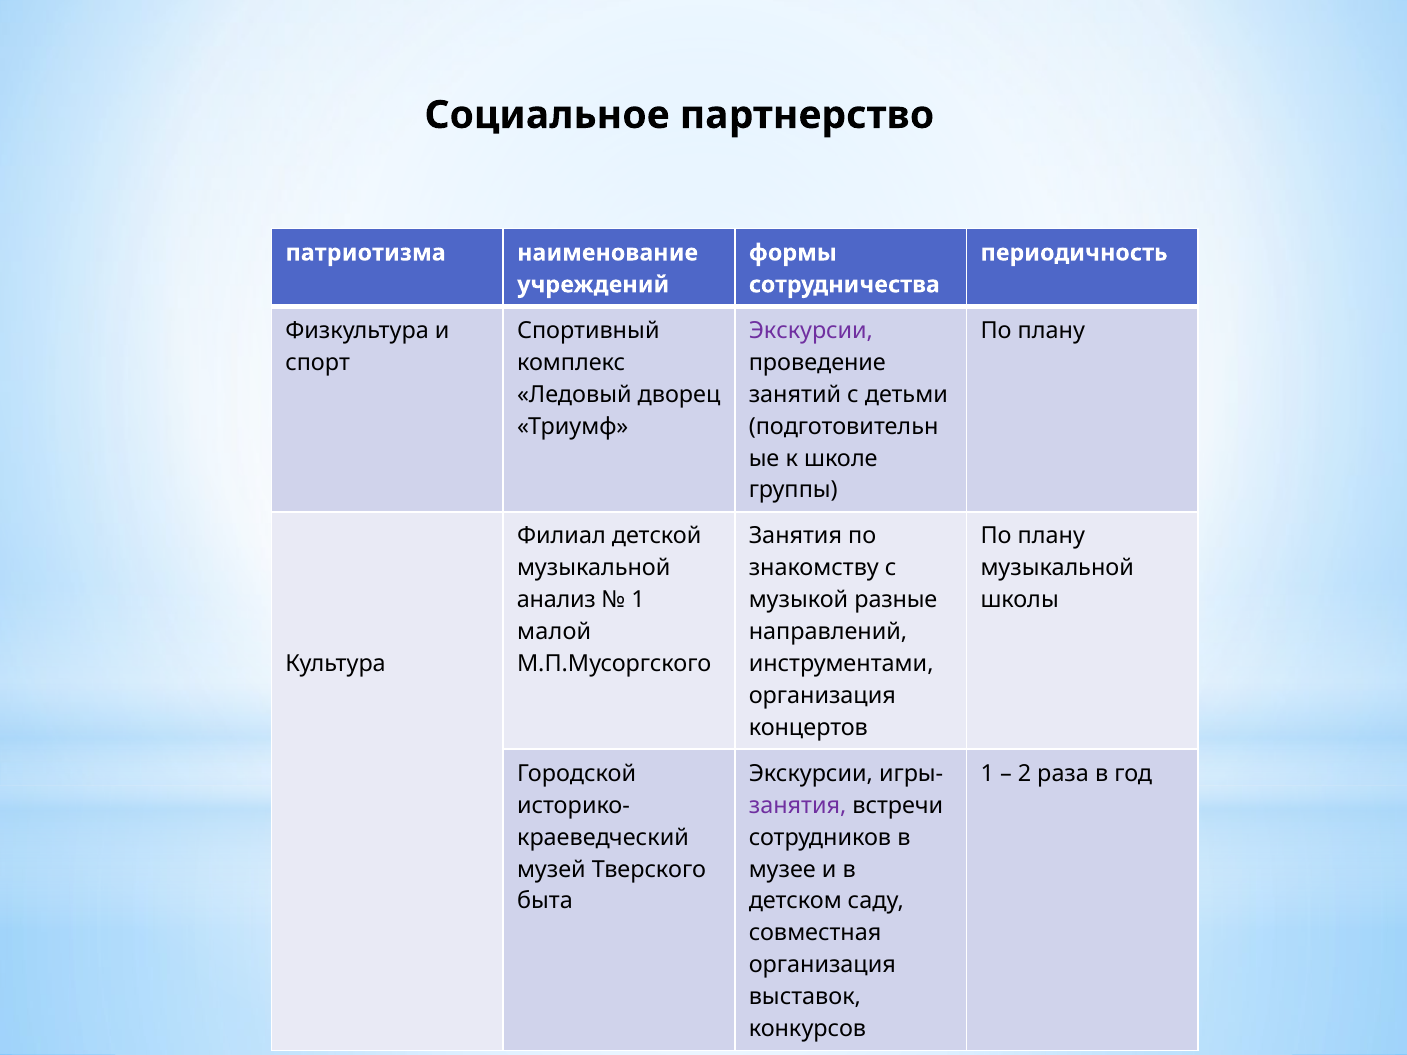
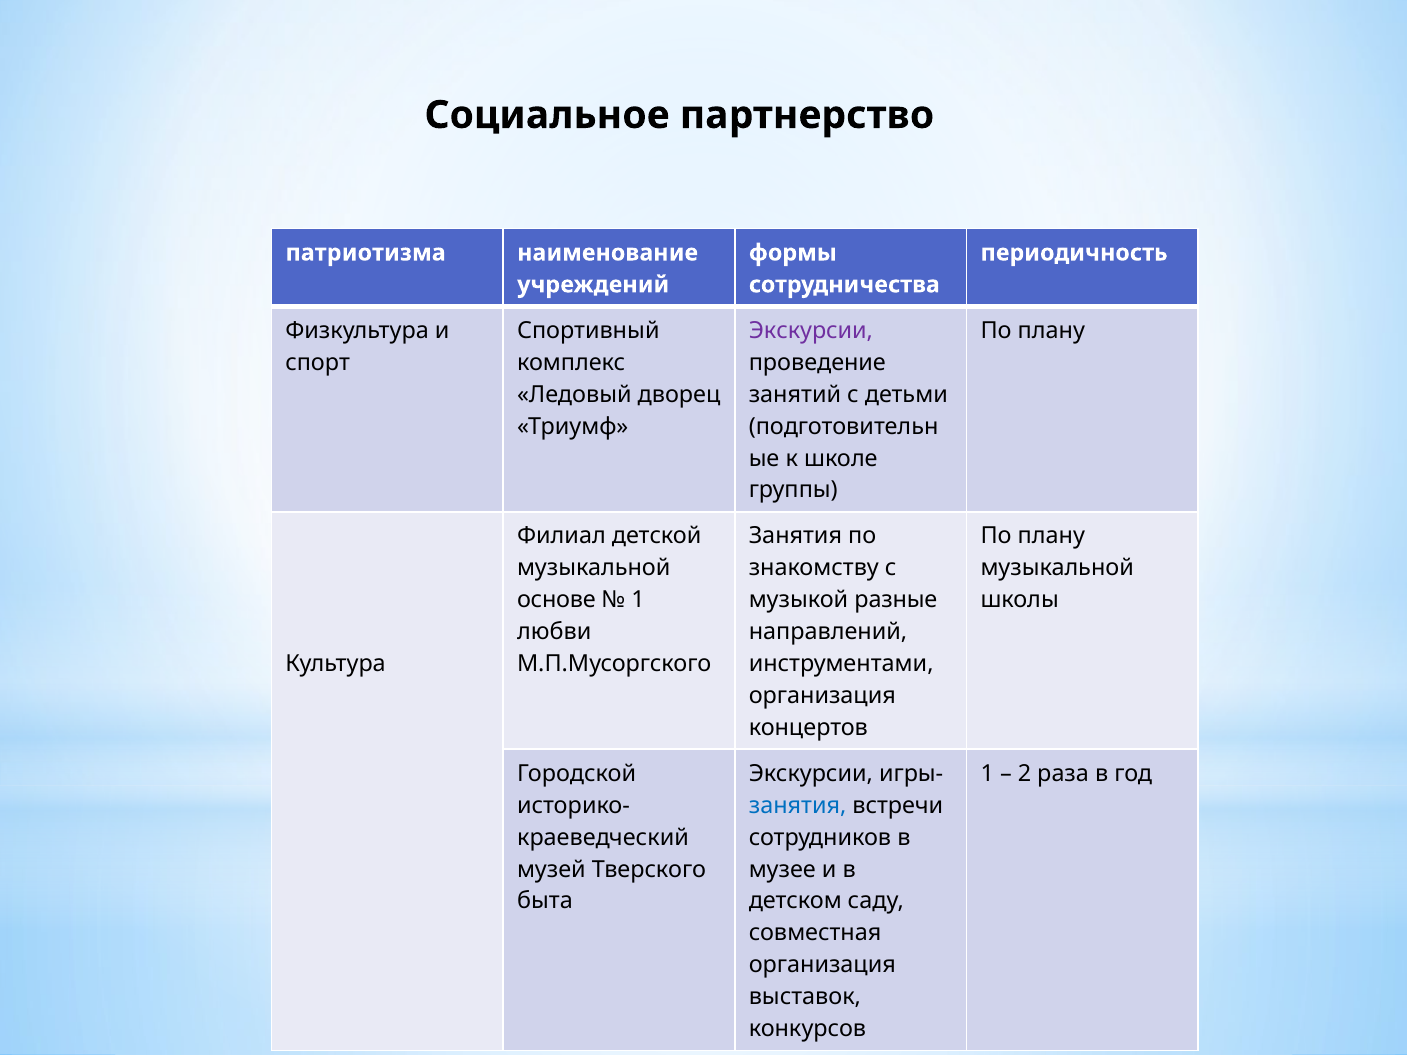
анализ: анализ -> основе (556, 600)
малой: малой -> любви (554, 632)
занятия colour: purple -> blue (798, 806)
